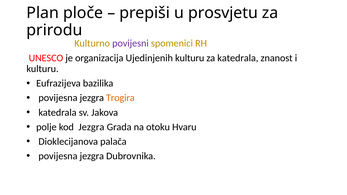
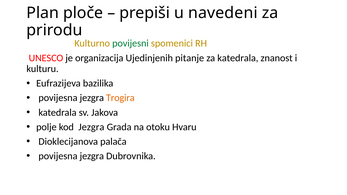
prosvjetu: prosvjetu -> navedeni (223, 13)
povijesni colour: purple -> green (130, 43)
Ujedinjenih kulturu: kulturu -> pitanje (190, 58)
